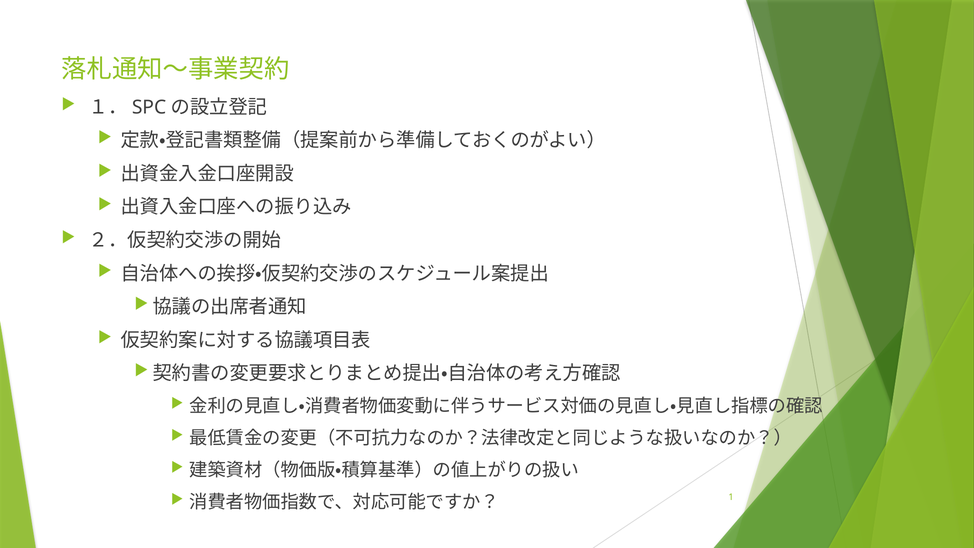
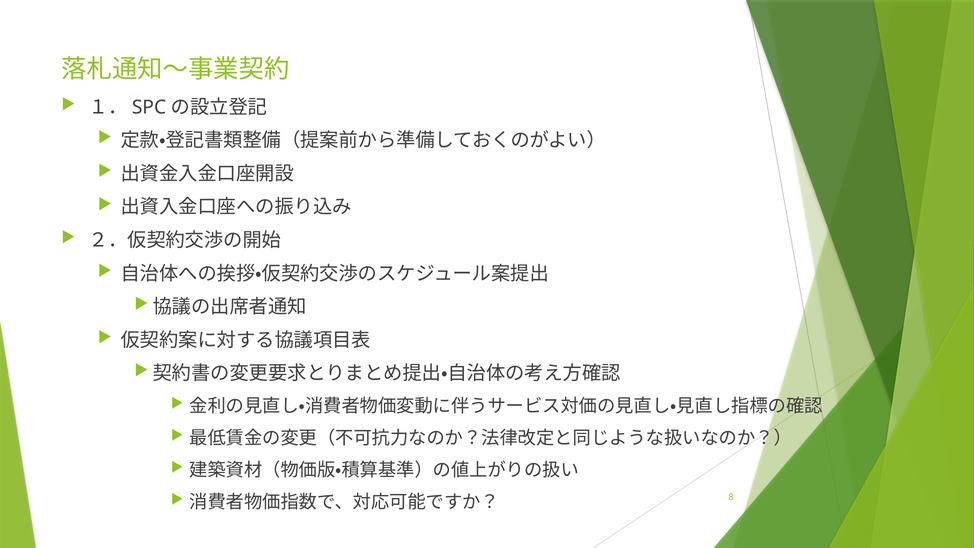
1: 1 -> 8 (731, 497)
